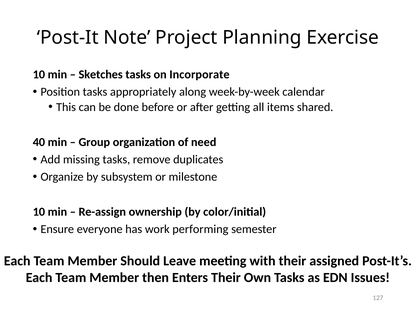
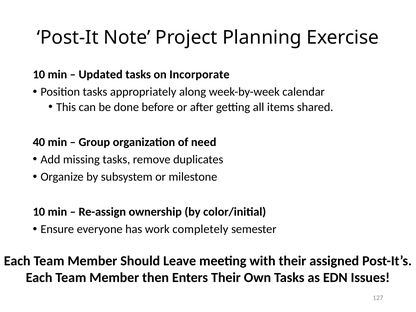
Sketches: Sketches -> Updated (101, 74)
performing: performing -> completely (200, 229)
